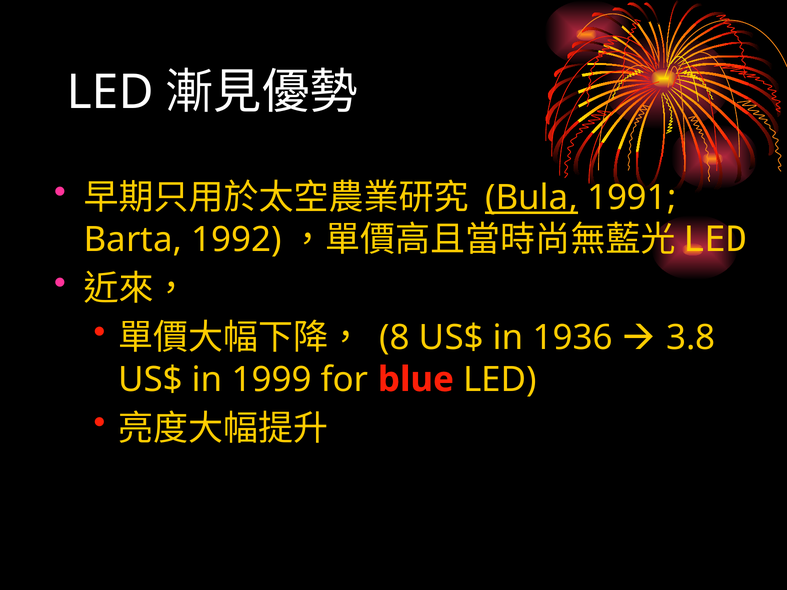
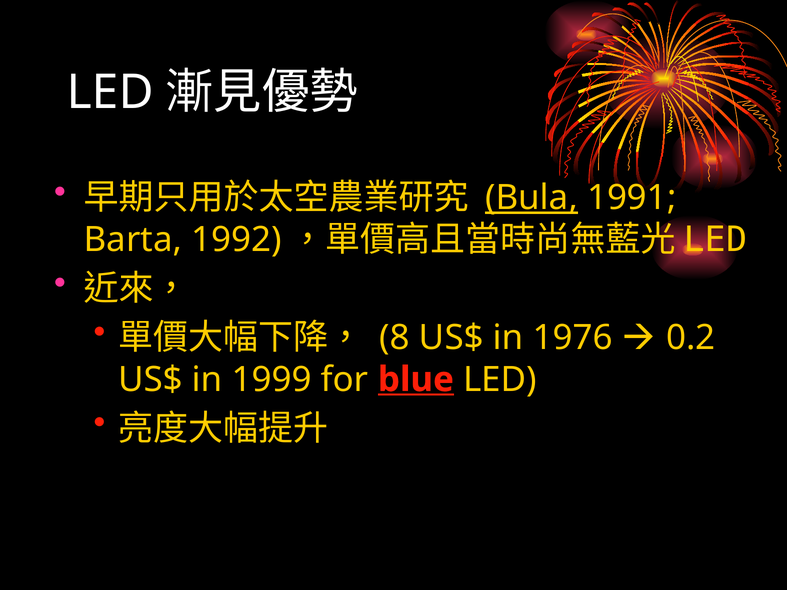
1936: 1936 -> 1976 (573, 338)
3.8: 3.8 -> 0.2 (691, 338)
blue underline: none -> present (416, 380)
